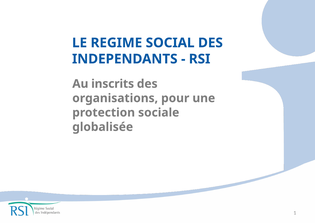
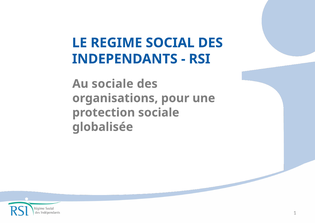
Au inscrits: inscrits -> sociale (113, 84)
